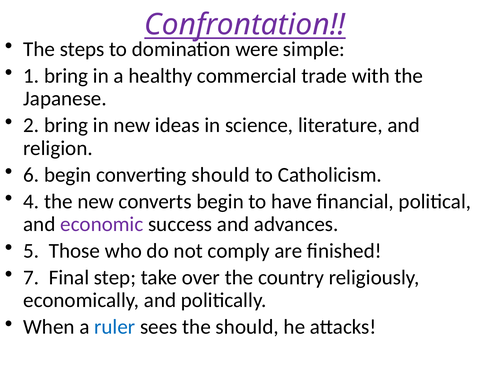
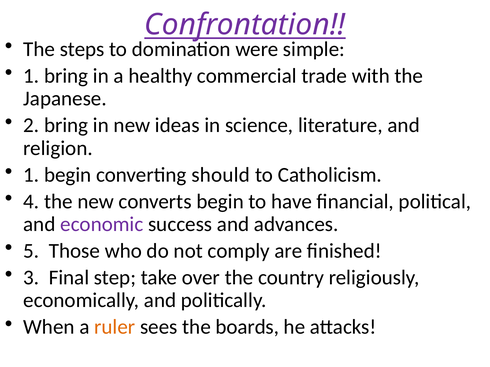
6: 6 -> 1 (31, 175)
7: 7 -> 3 (31, 278)
ruler colour: blue -> orange (115, 327)
the should: should -> boards (247, 327)
